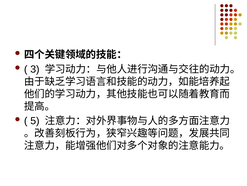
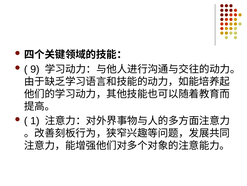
3: 3 -> 9 (35, 69)
5: 5 -> 1 (35, 120)
